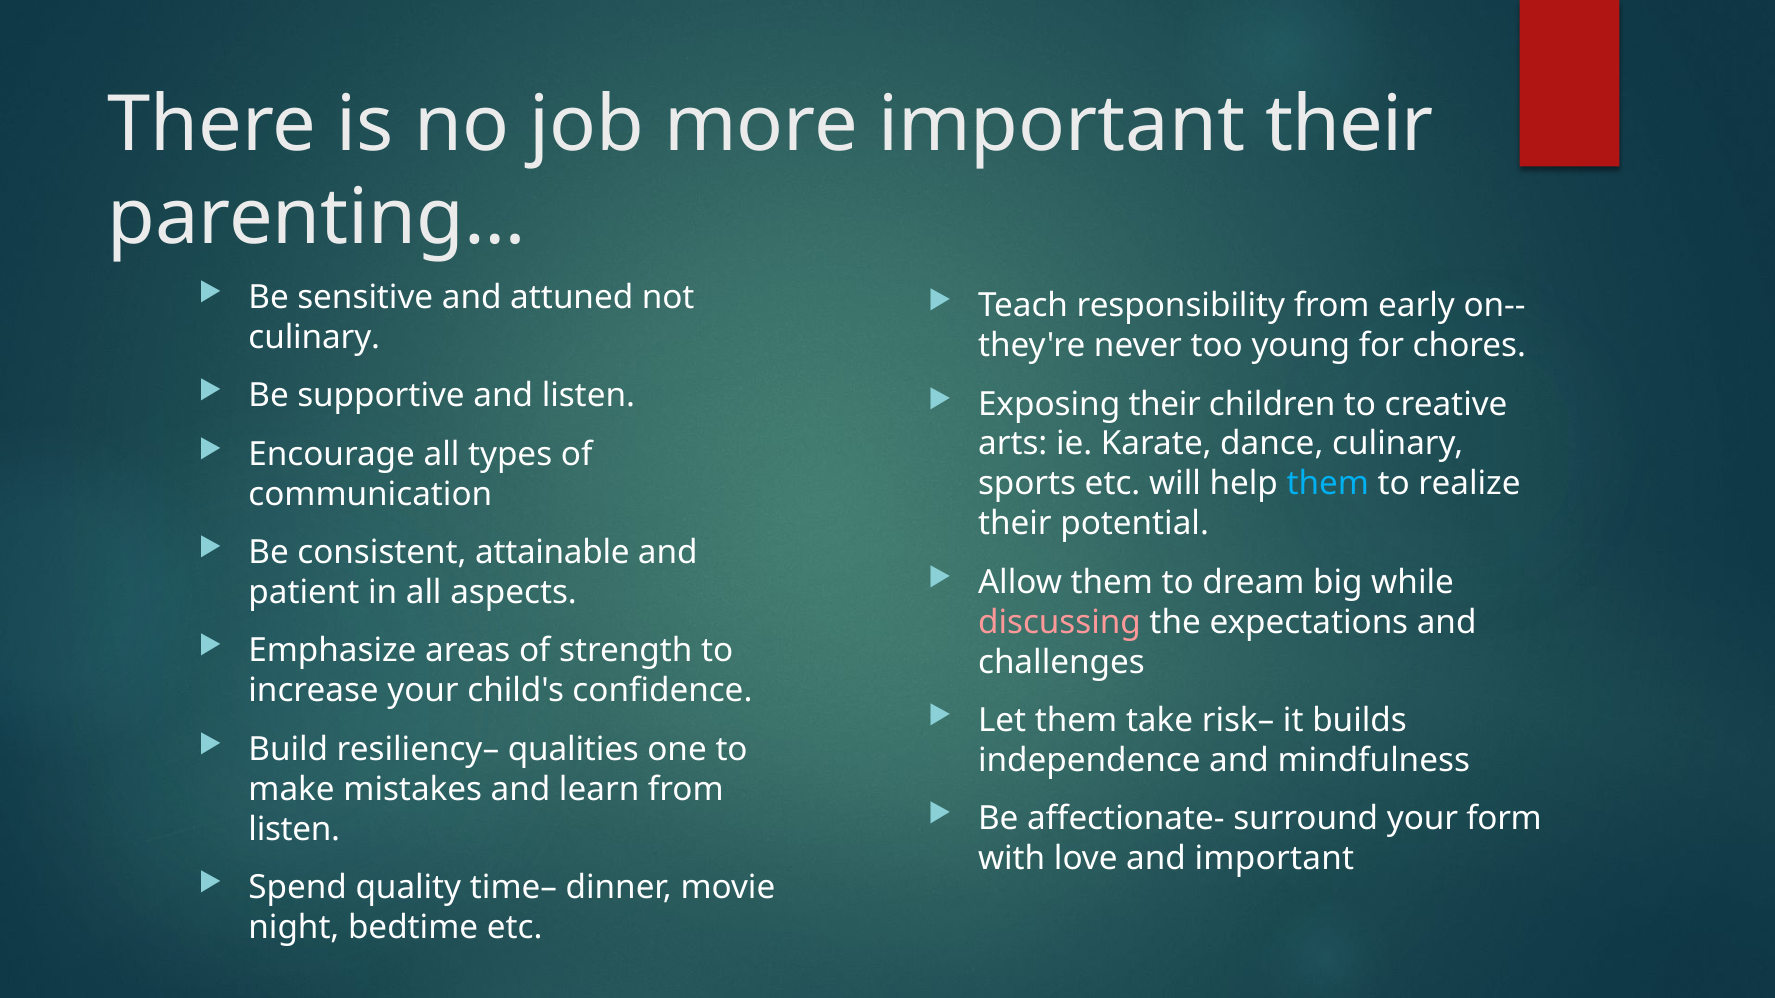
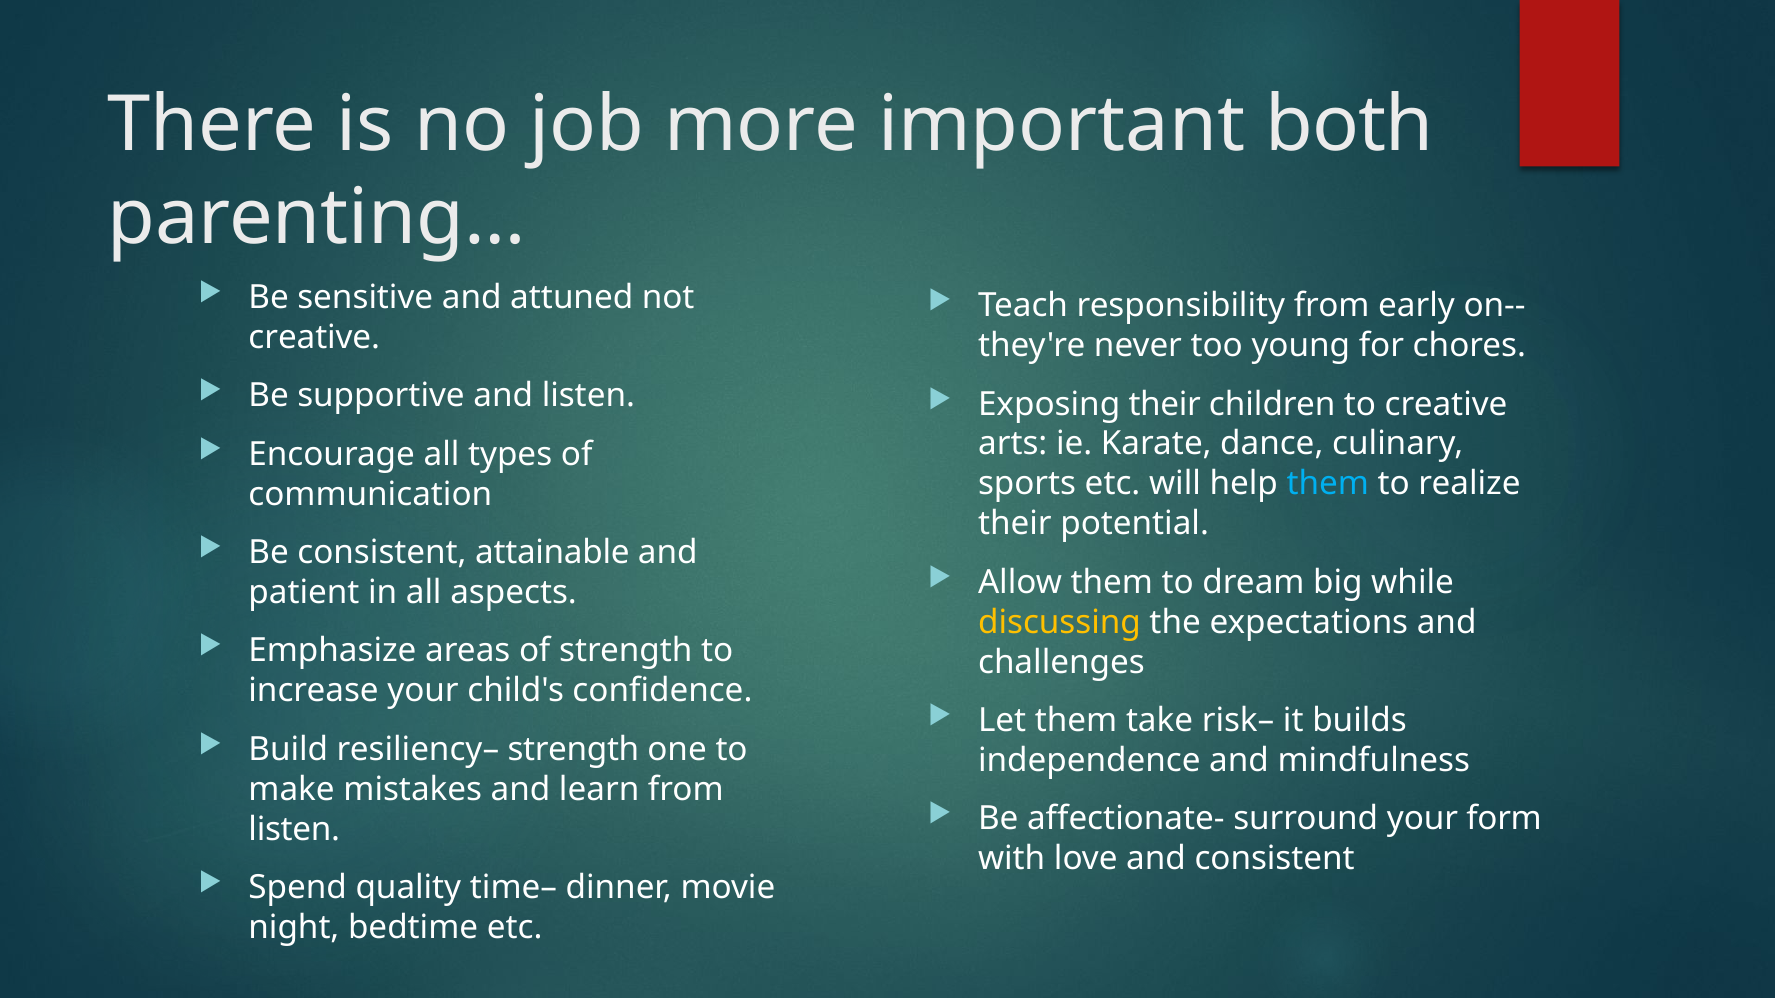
important their: their -> both (1349, 125)
culinary: culinary -> creative (314, 338)
discussing colour: pink -> yellow (1059, 622)
resiliency– qualities: qualities -> strength (573, 750)
and important: important -> consistent (1275, 859)
